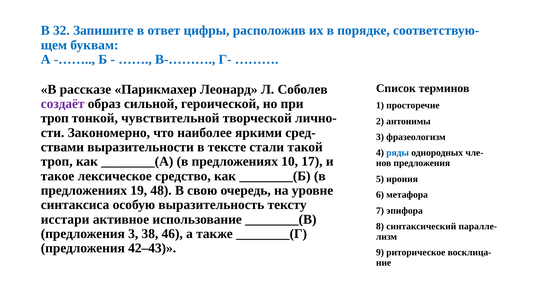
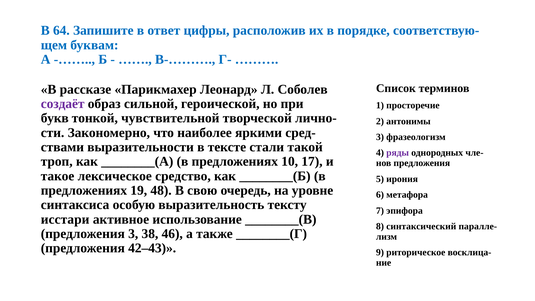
32: 32 -> 64 (61, 31)
троп: троп -> букв (55, 118)
ряды colour: blue -> purple (398, 153)
